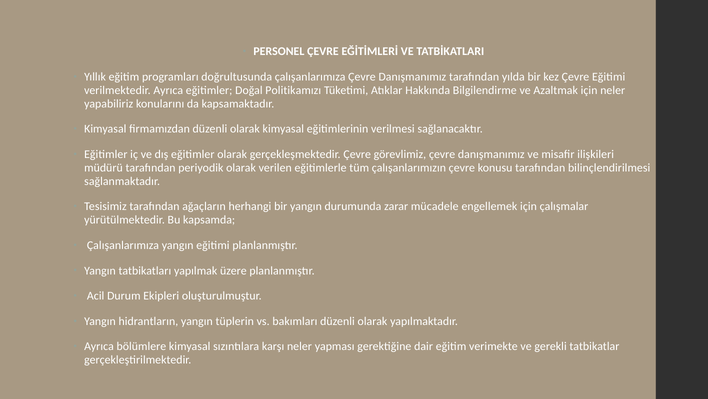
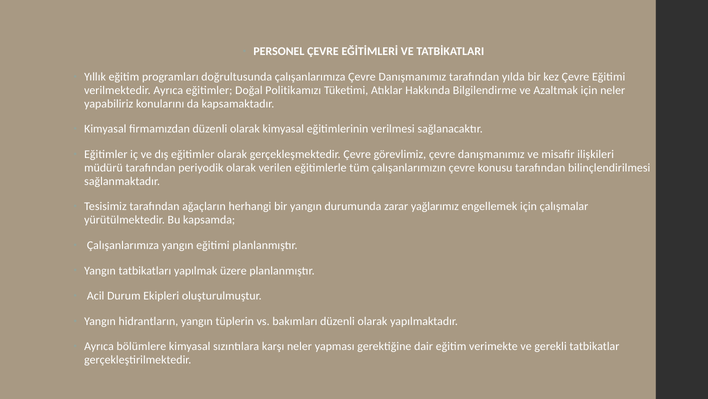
mücadele: mücadele -> yağlarımız (435, 206)
